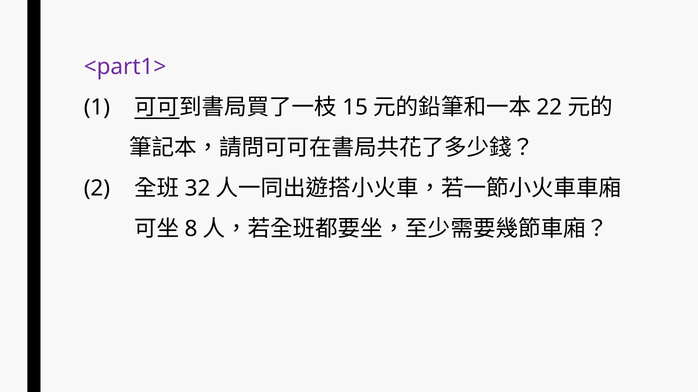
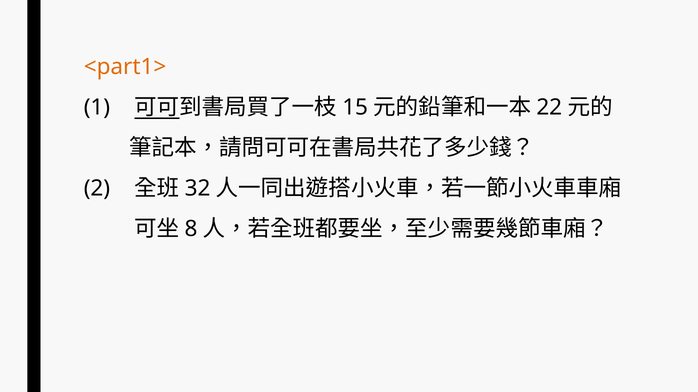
<part1> colour: purple -> orange (125, 67)
